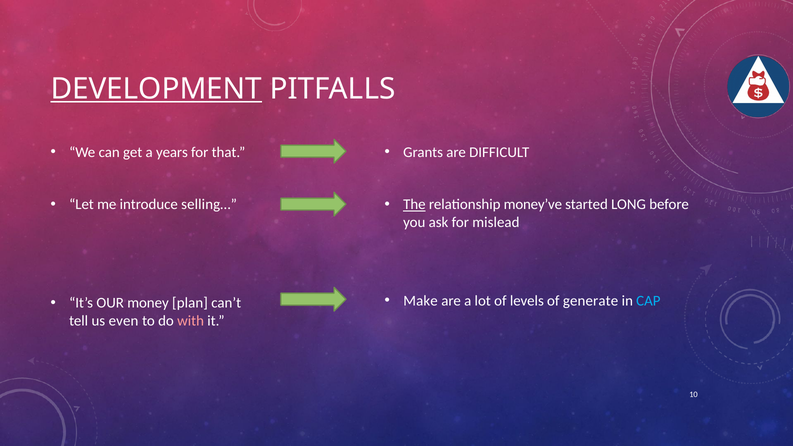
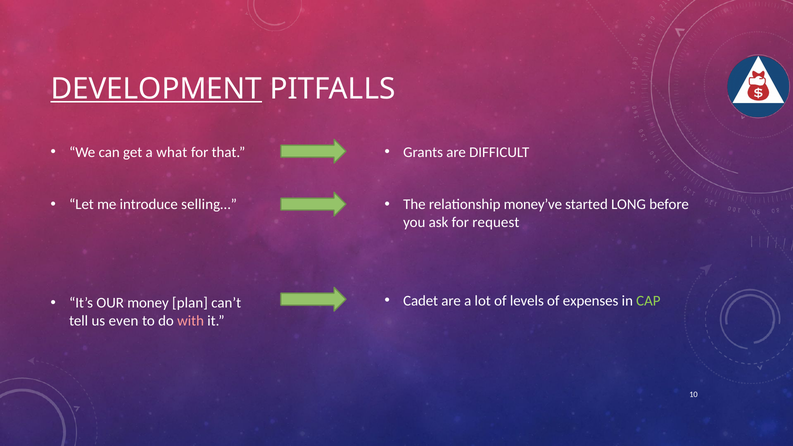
years: years -> what (172, 152)
The underline: present -> none (414, 204)
mislead: mislead -> request (496, 222)
Make: Make -> Cadet (421, 301)
generate: generate -> expenses (591, 301)
CAP colour: light blue -> light green (648, 301)
